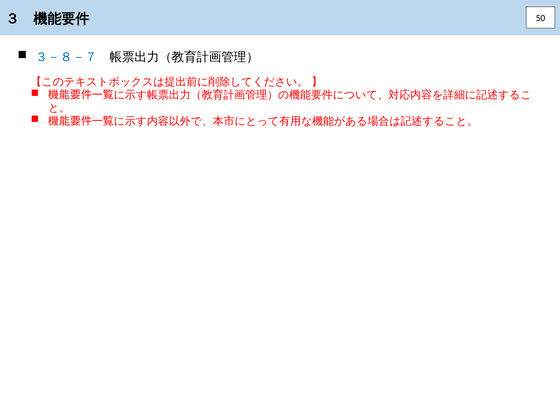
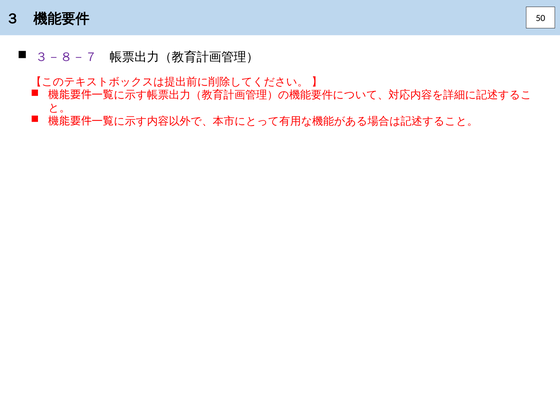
３－８－７ colour: blue -> purple (66, 57)
